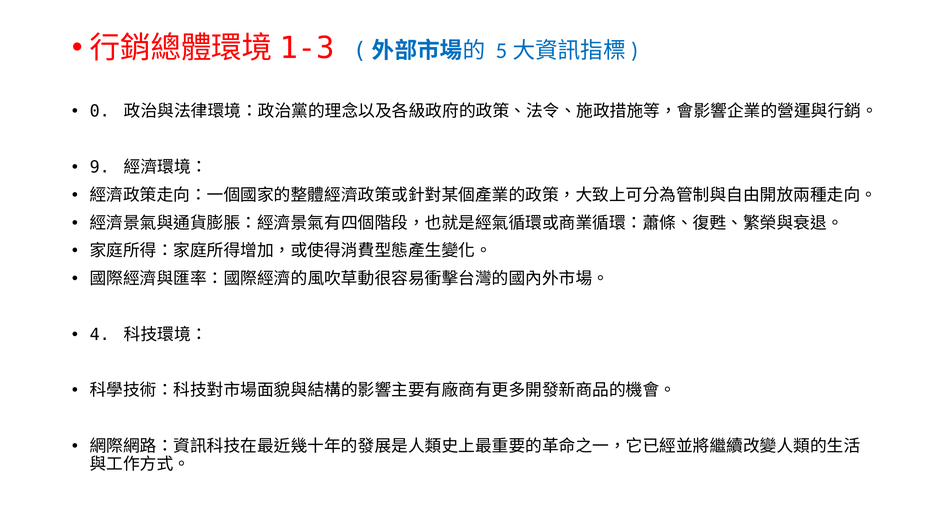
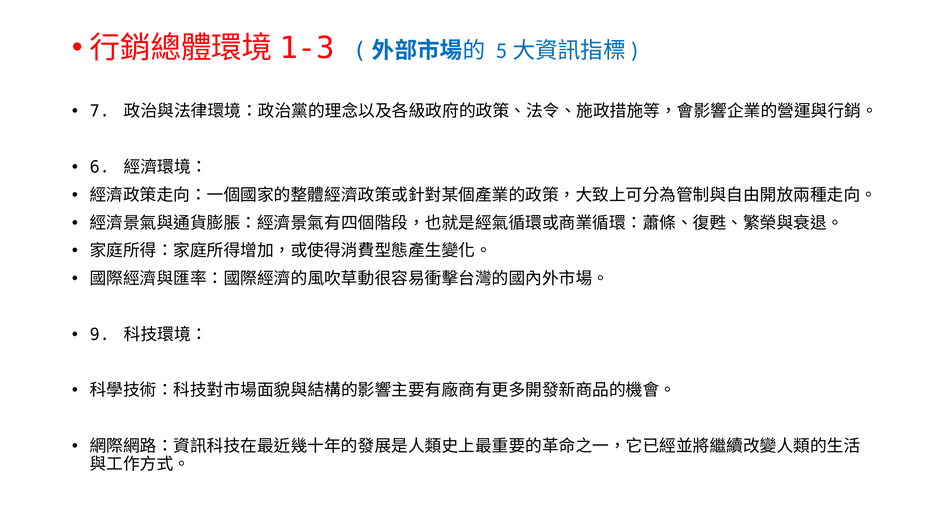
0: 0 -> 7 (100, 111)
9: 9 -> 6 (100, 167)
4: 4 -> 9 (100, 335)
